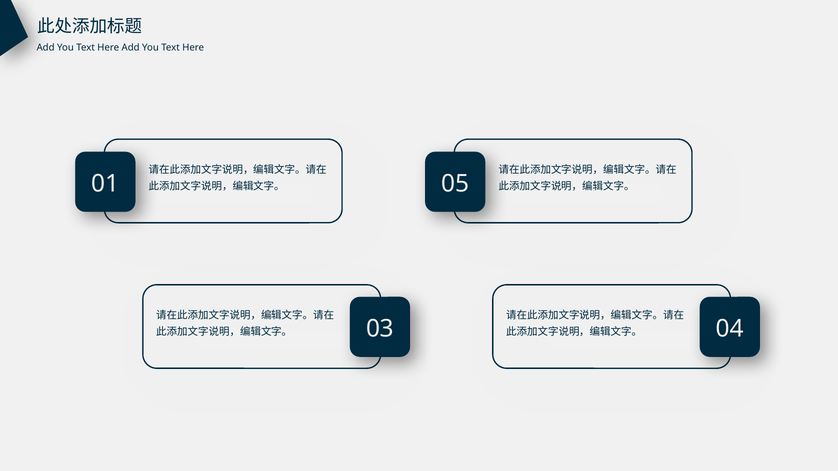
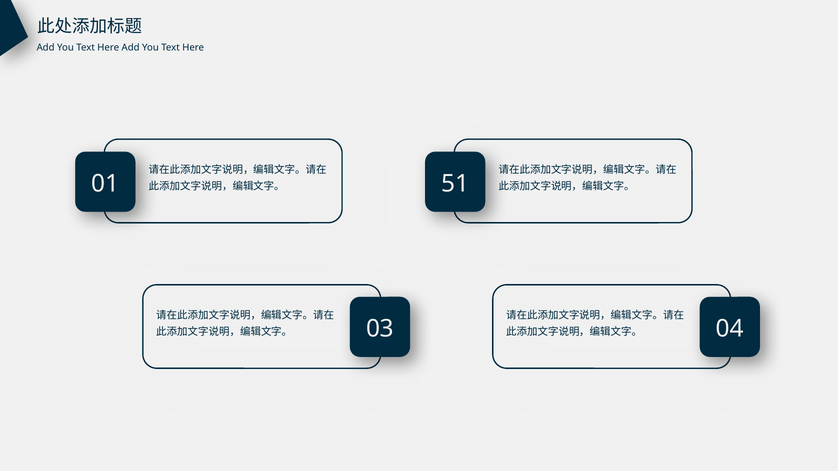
05: 05 -> 51 (455, 184)
